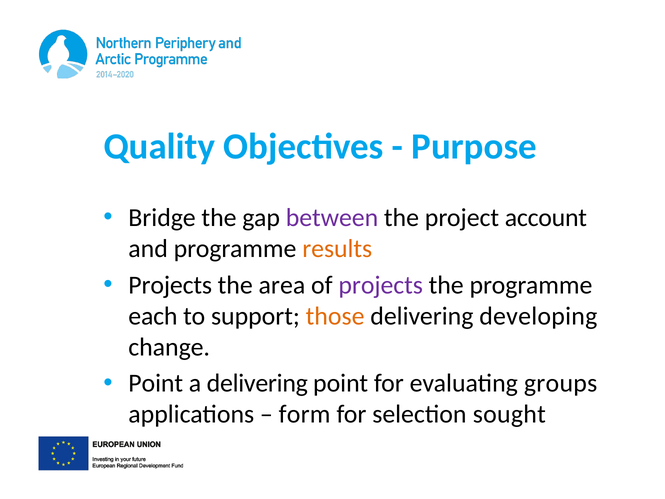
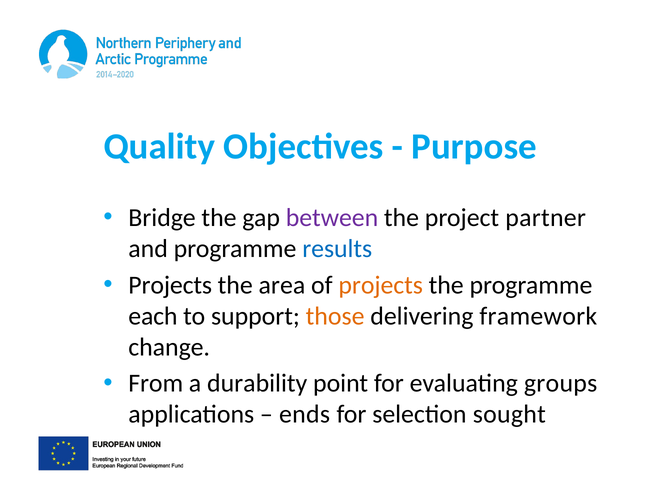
account: account -> partner (546, 218)
results colour: orange -> blue (337, 249)
projects colour: purple -> orange (381, 285)
developing: developing -> framework (538, 316)
Point: Point -> From (156, 383)
a delivering: delivering -> durability (257, 383)
form: form -> ends (305, 414)
